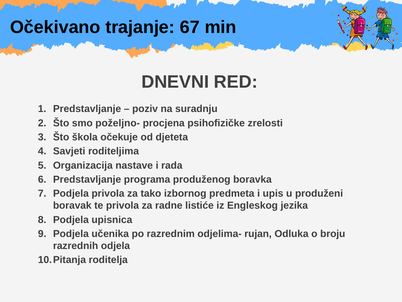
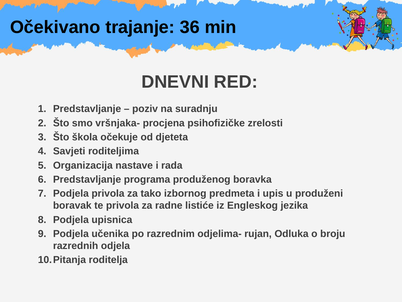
67: 67 -> 36 (190, 27)
poželjno-: poželjno- -> vršnjaka- (118, 123)
